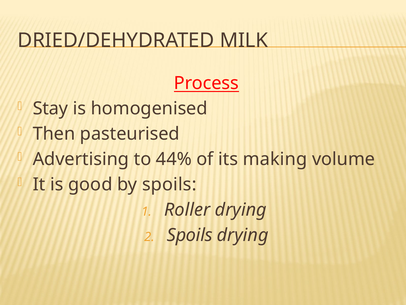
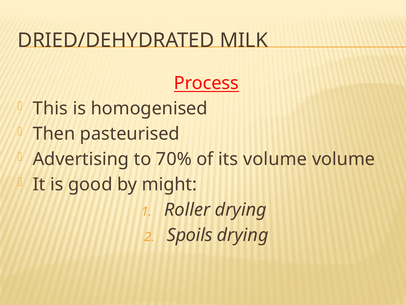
Stay: Stay -> This (50, 108)
44%: 44% -> 70% (174, 159)
its making: making -> volume (275, 159)
by spoils: spoils -> might (169, 184)
